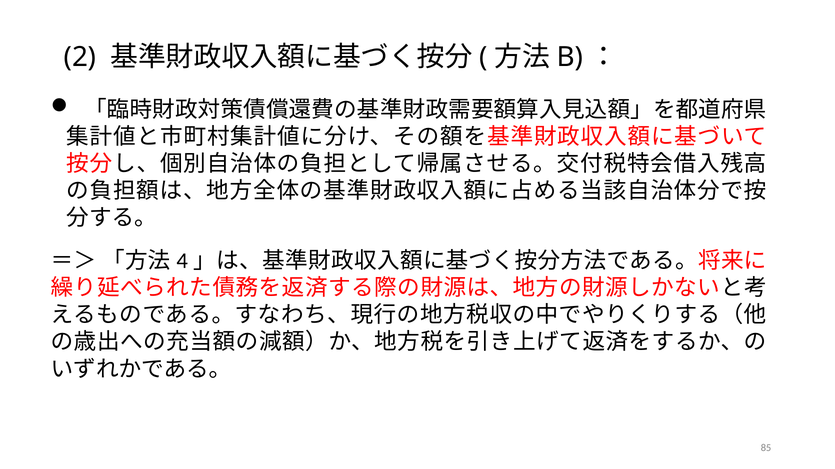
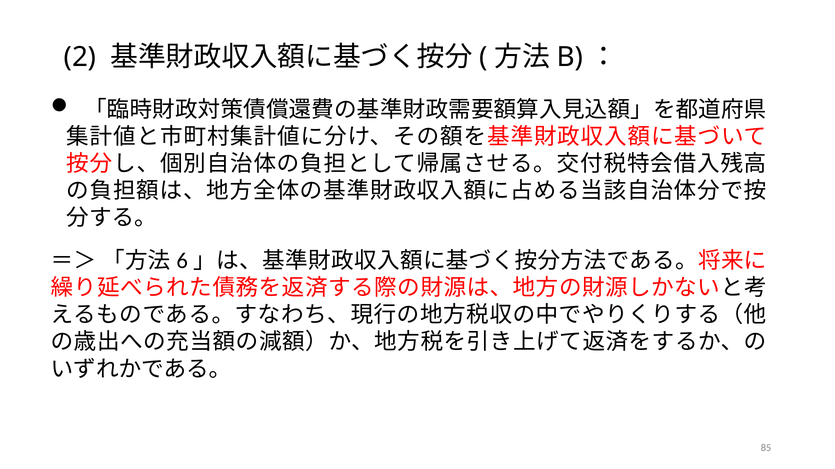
4: 4 -> 6 (182, 261)
